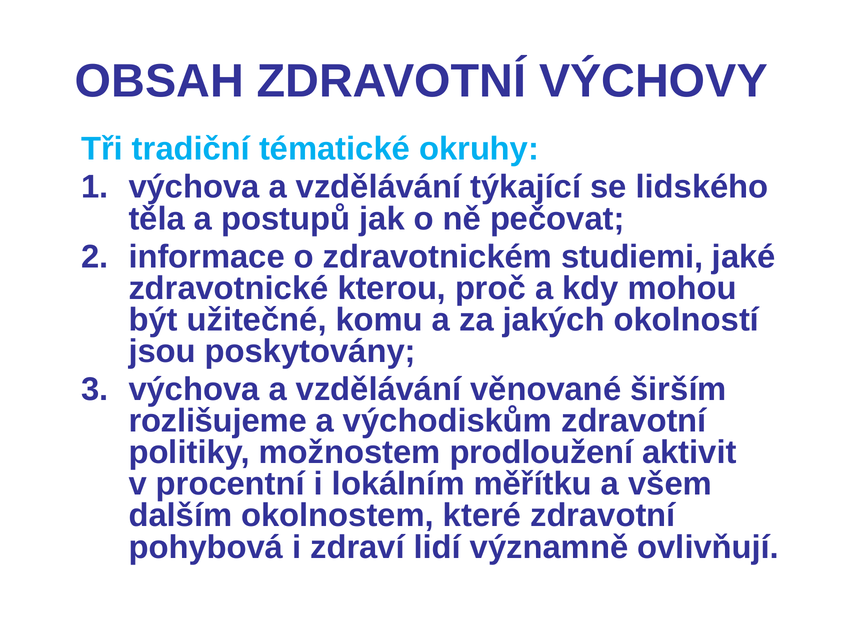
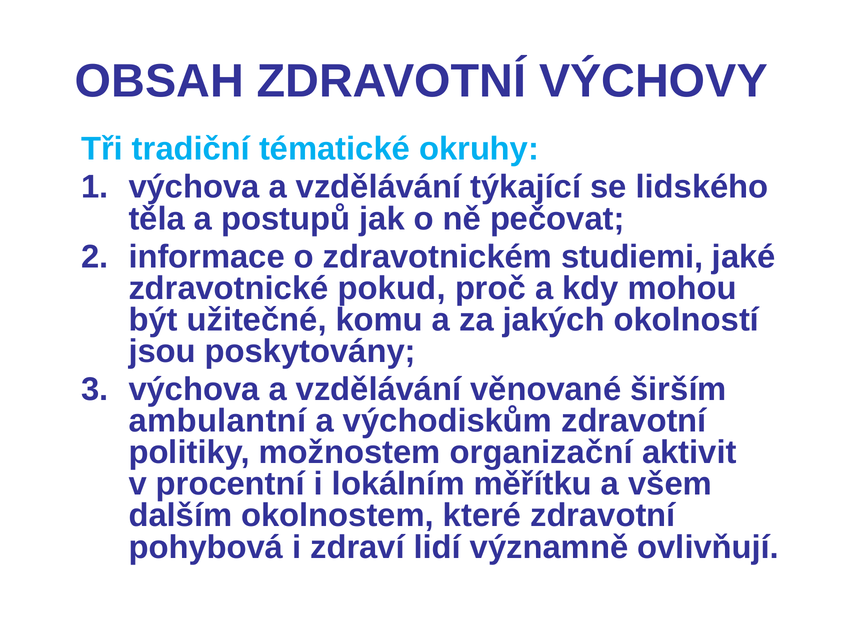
kterou: kterou -> pokud (392, 288)
rozlišujeme: rozlišujeme -> ambulantní (218, 421)
prodloužení: prodloužení -> organizační (541, 452)
